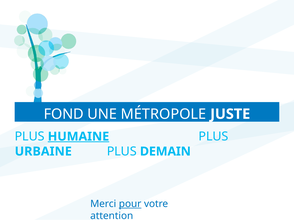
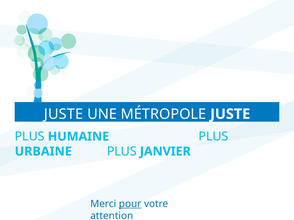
FOND: FOND -> JUSTE (64, 114)
HUMAINE underline: present -> none (78, 137)
DEMAIN: DEMAIN -> JANVIER (165, 151)
